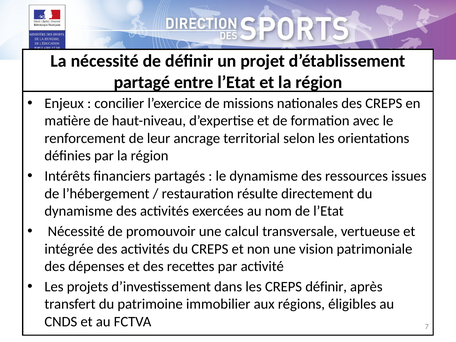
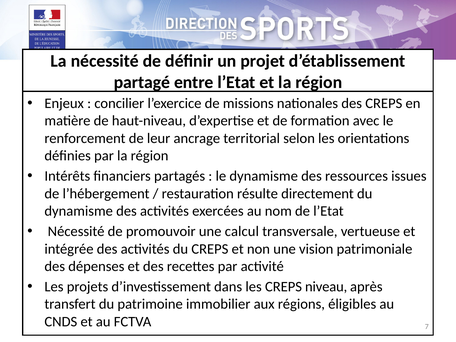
CREPS définir: définir -> niveau (326, 287)
